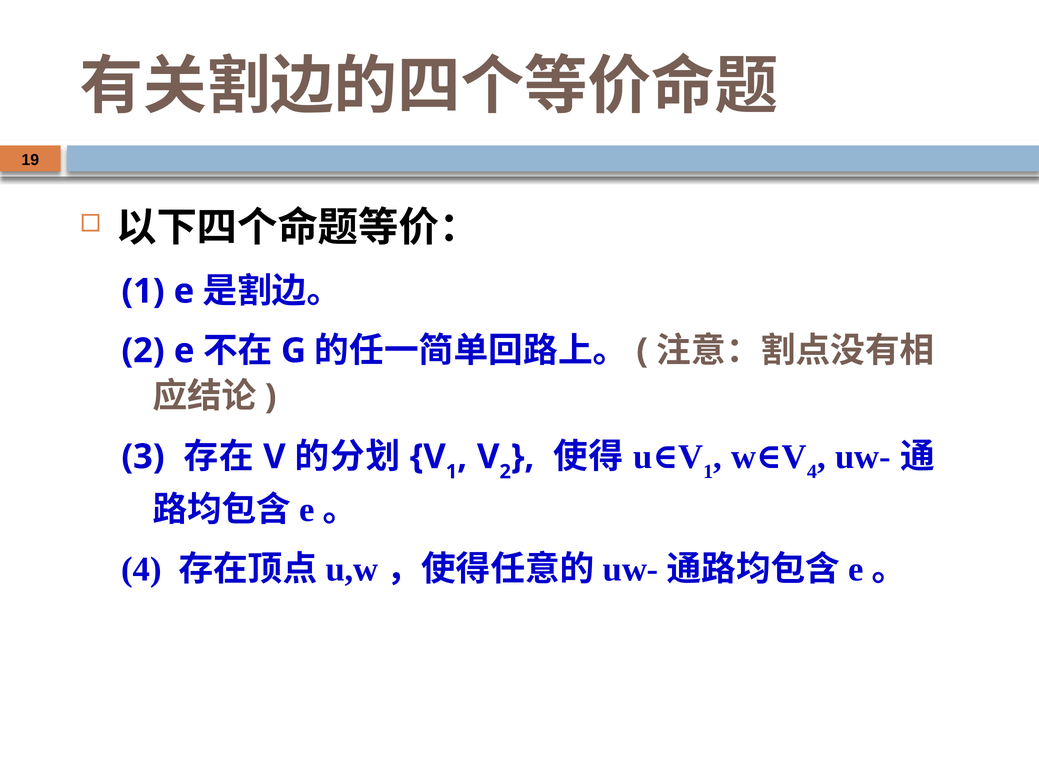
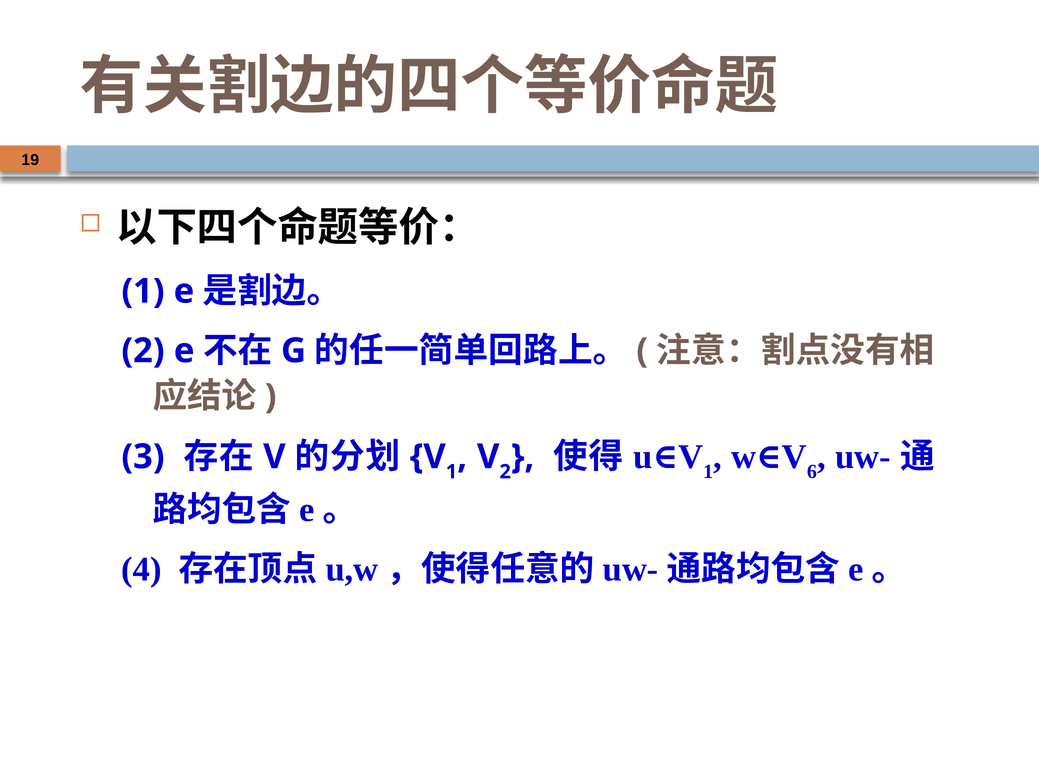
4: 4 -> 6 (812, 472)
